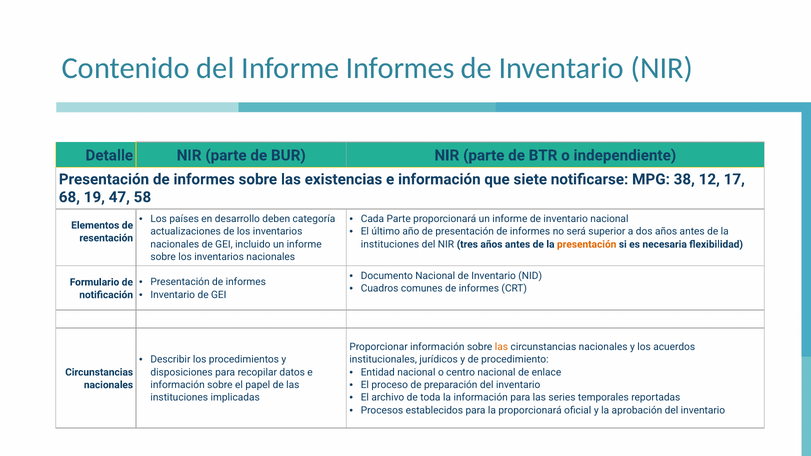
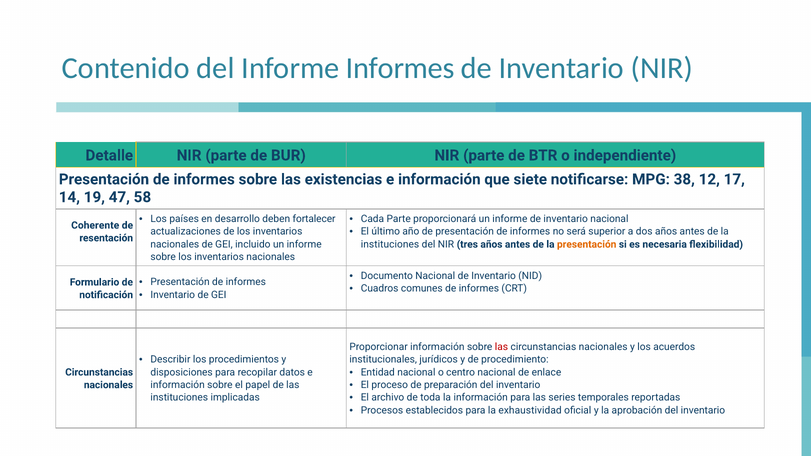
68: 68 -> 14 (69, 197)
categoría: categoría -> fortalecer (314, 219)
Elementos: Elementos -> Coherente (95, 225)
las colour: orange -> red (501, 347)
la proporcionará: proporcionará -> exhaustividad (530, 410)
